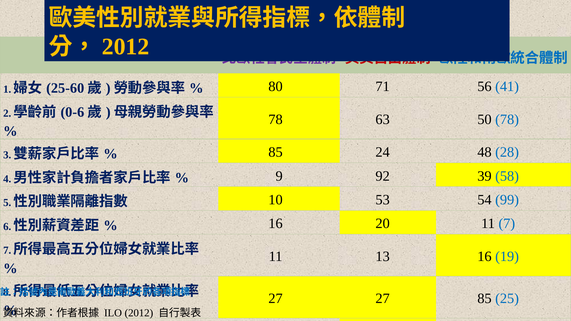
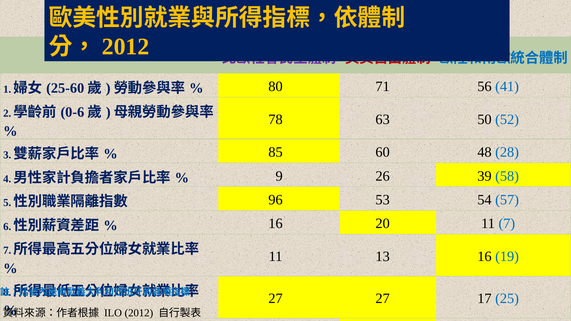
50 78: 78 -> 52 (507, 119)
24: 24 -> 60 (383, 152)
9 92: 92 -> 26 (383, 176)
10: 10 -> 96 (276, 200)
99: 99 -> 57 (507, 200)
27 85: 85 -> 17 (484, 299)
